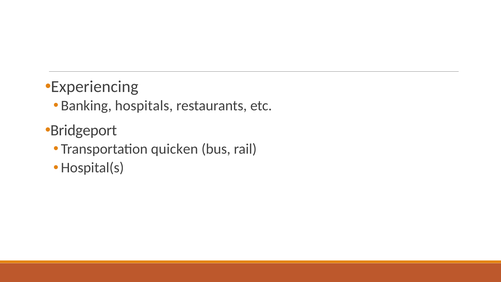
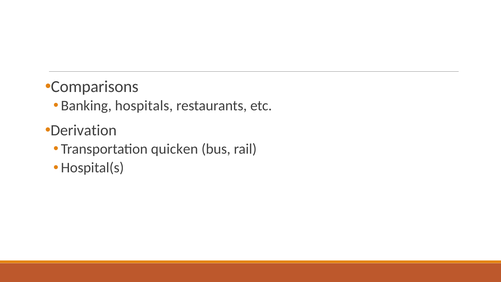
Experiencing: Experiencing -> Comparisons (95, 87)
Bridgeport: Bridgeport -> Derivation (84, 130)
